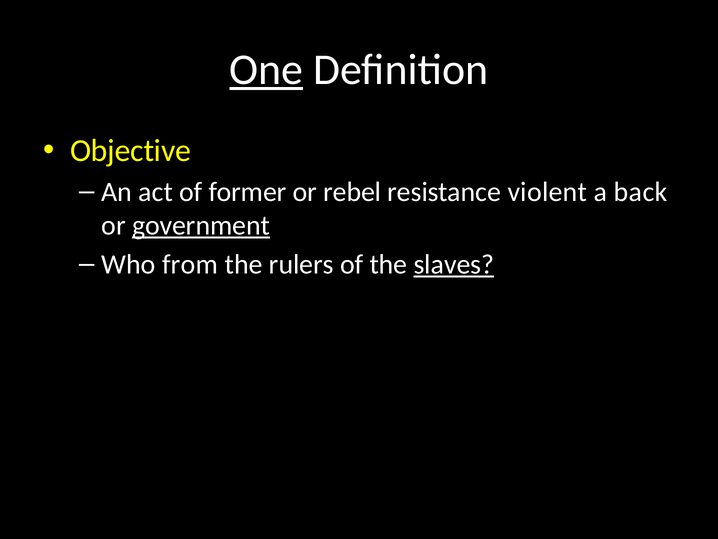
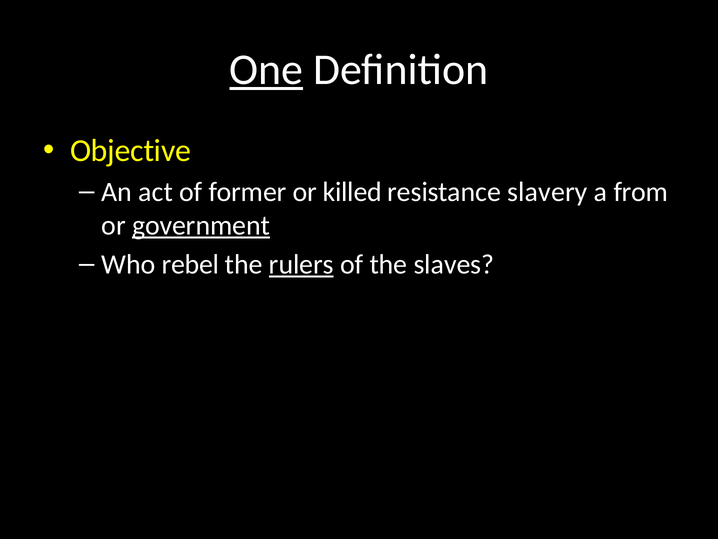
rebel: rebel -> killed (352, 192)
violent: violent -> slavery (547, 192)
back: back -> from (641, 192)
from: from -> rebel (190, 264)
rulers underline: none -> present (301, 264)
slaves underline: present -> none (454, 264)
